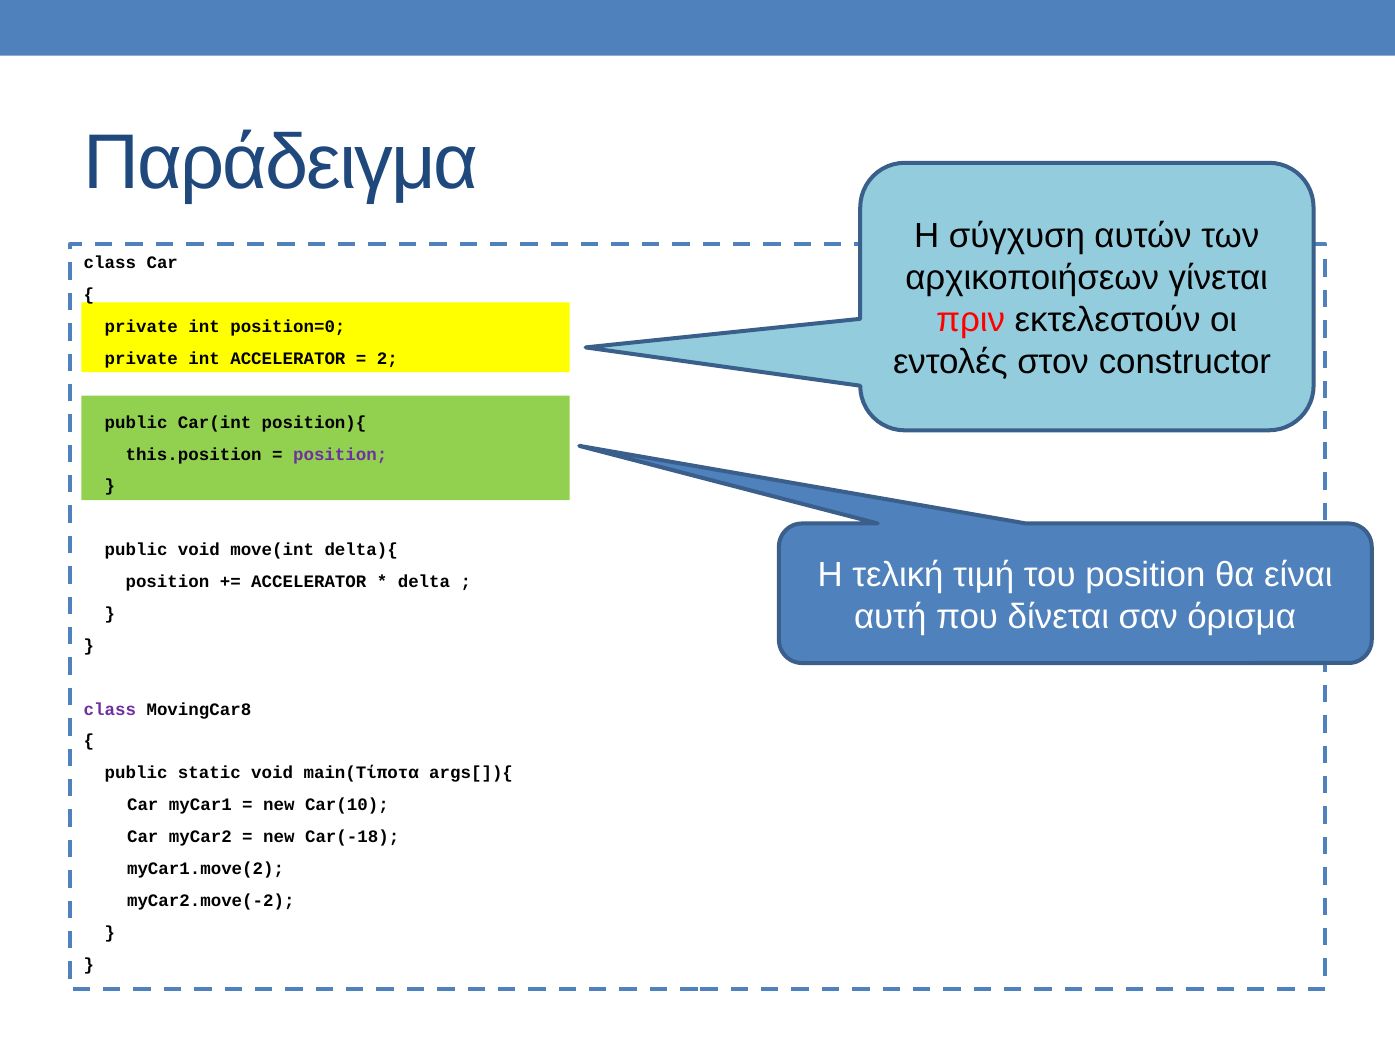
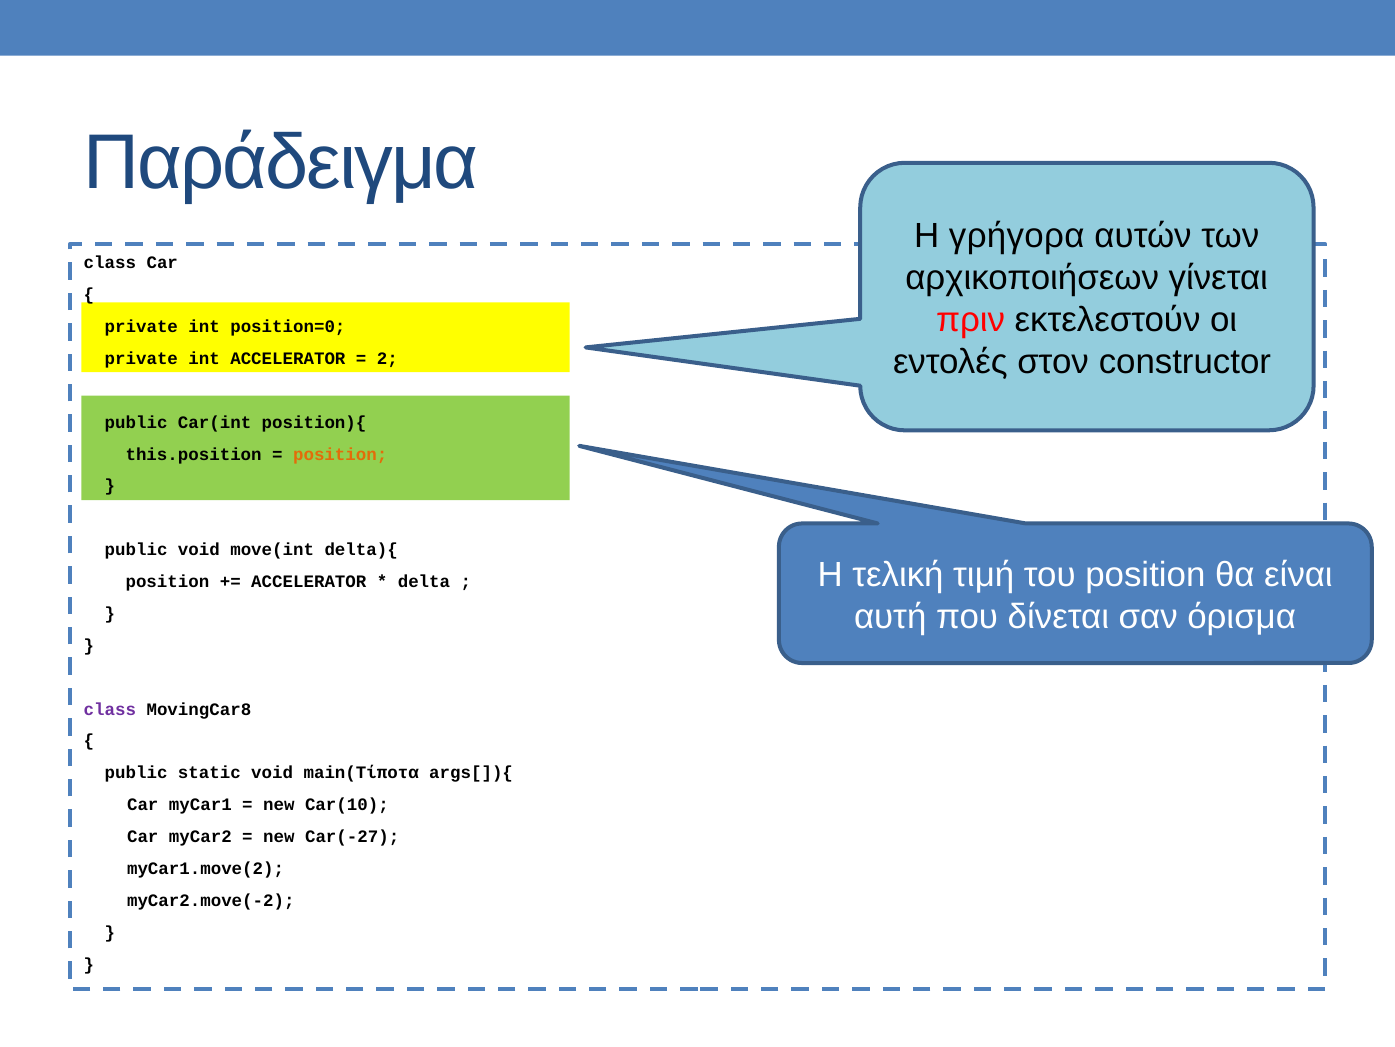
σύγχυση: σύγχυση -> γρήγορα (1017, 236)
position colour: purple -> orange (340, 454)
Car(-18: Car(-18 -> Car(-27 (352, 836)
